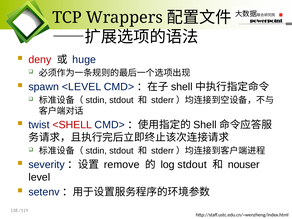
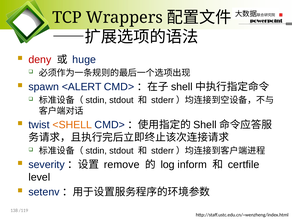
<LEVEL: <LEVEL -> <ALERT (82, 87)
<SHELL colour: red -> orange (72, 125)
log stdout: stdout -> inform (192, 165)
nouser: nouser -> certfile (244, 165)
